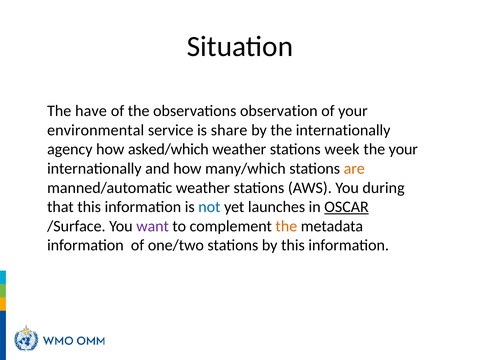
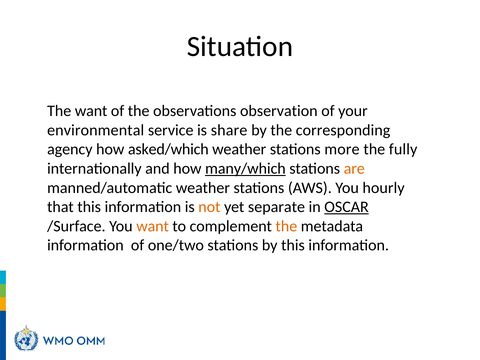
The have: have -> want (91, 111)
the internationally: internationally -> corresponding (343, 130)
week: week -> more (342, 149)
the your: your -> fully (403, 149)
many/which underline: none -> present (245, 169)
during: during -> hourly (384, 188)
not colour: blue -> orange (209, 207)
launches: launches -> separate (276, 207)
want colour: purple -> orange (153, 226)
